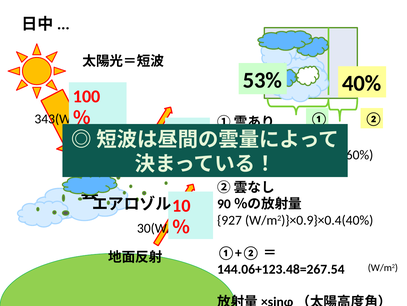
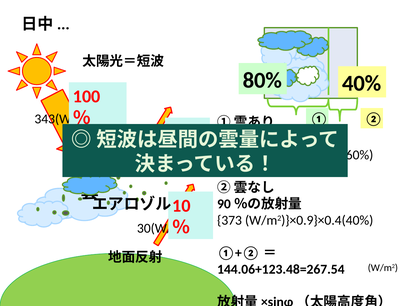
53%: 53% -> 80% (262, 80)
927: 927 -> 373 (230, 220)
